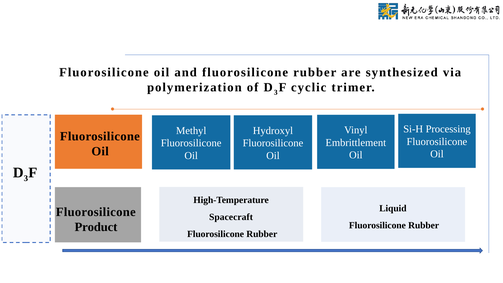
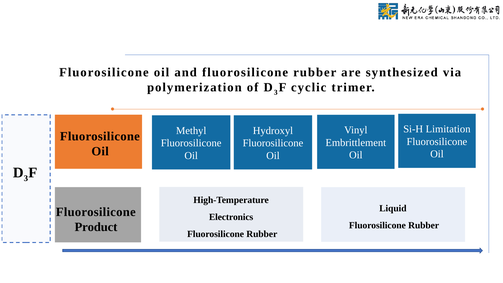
Processing: Processing -> Limitation (448, 129)
Spacecraft: Spacecraft -> Electronics (231, 217)
